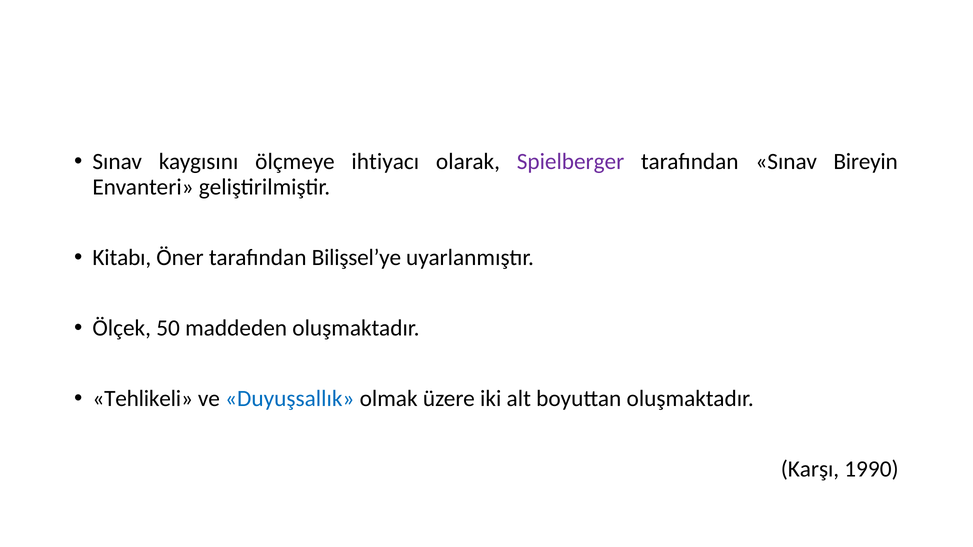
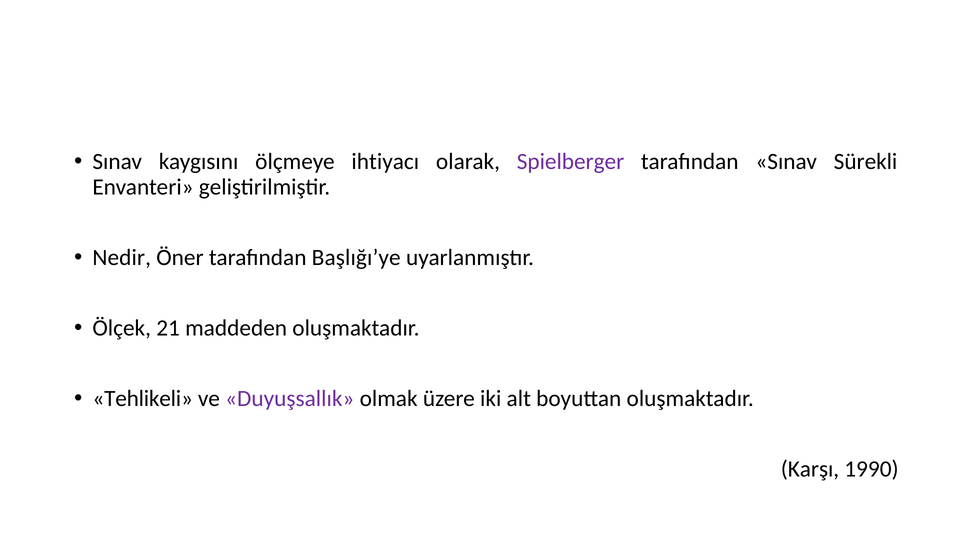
Bireyin: Bireyin -> Sürekli (866, 162)
Kitabı: Kitabı -> Nedir (122, 258)
Bilişsel’ye: Bilişsel’ye -> Başlığı’ye (356, 258)
50: 50 -> 21 (168, 328)
Duyuşsallık colour: blue -> purple (290, 399)
